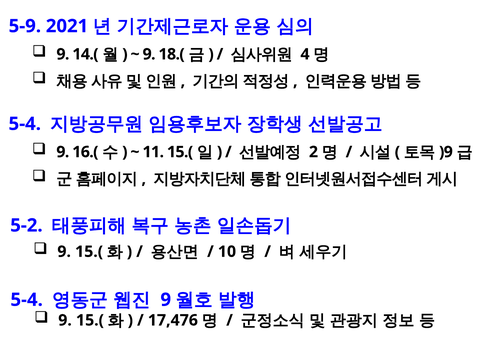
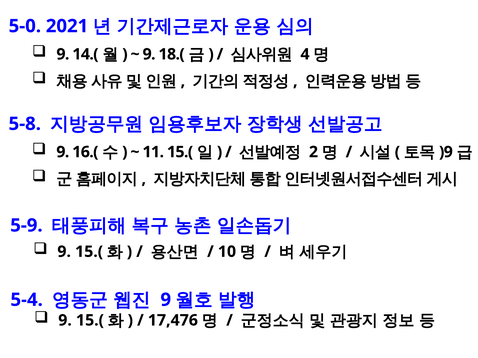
5-9: 5-9 -> 5-0 (25, 26)
5-4: 5-4 -> 5-8 (25, 124)
5-2: 5-2 -> 5-9 (26, 226)
